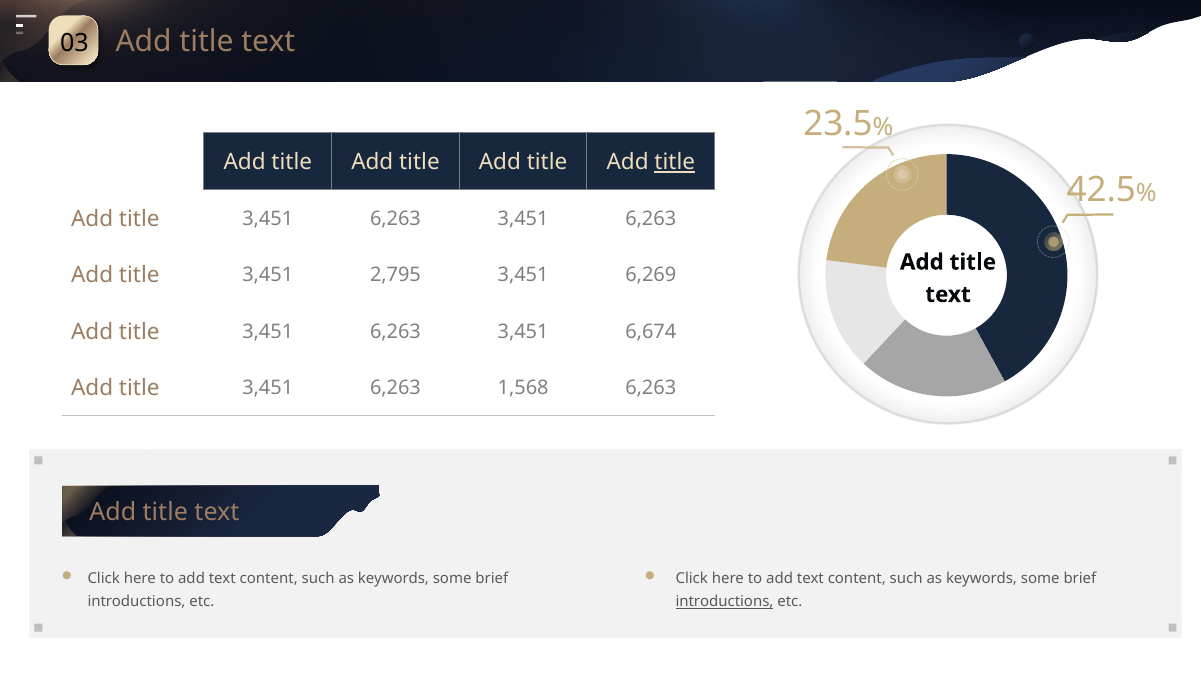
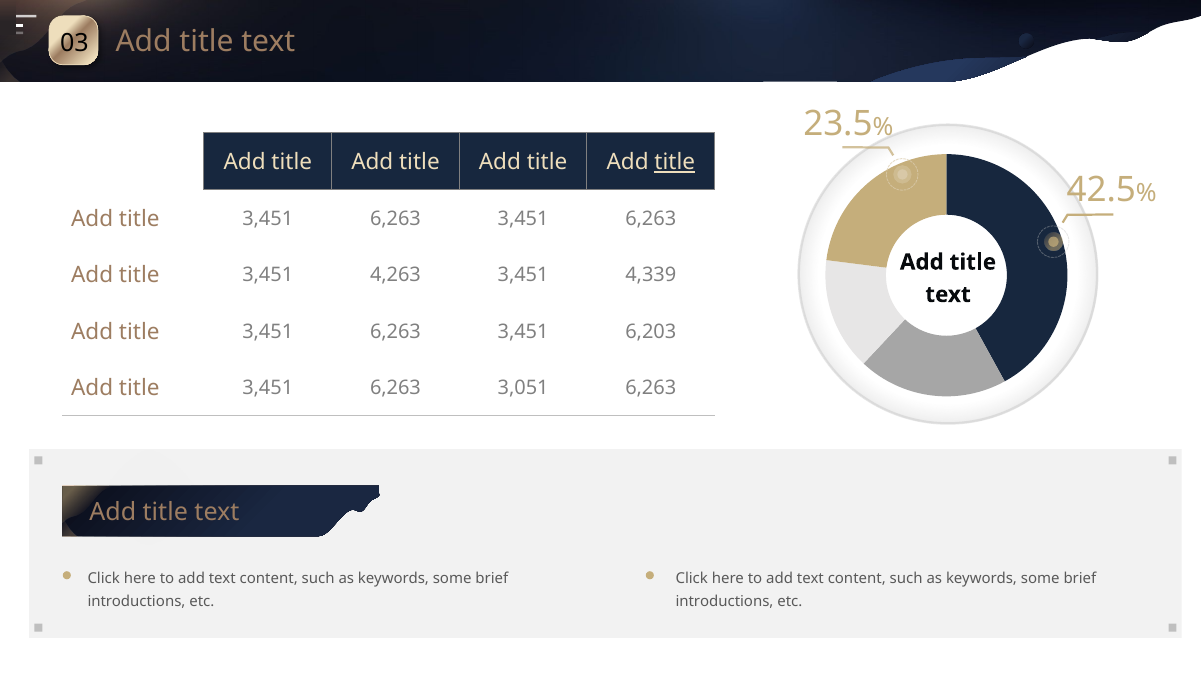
2,795: 2,795 -> 4,263 (395, 275)
6,269: 6,269 -> 4,339 (651, 275)
6,674: 6,674 -> 6,203 (651, 331)
1,568: 1,568 -> 3,051 (523, 388)
introductions underline: present -> none (724, 602)
